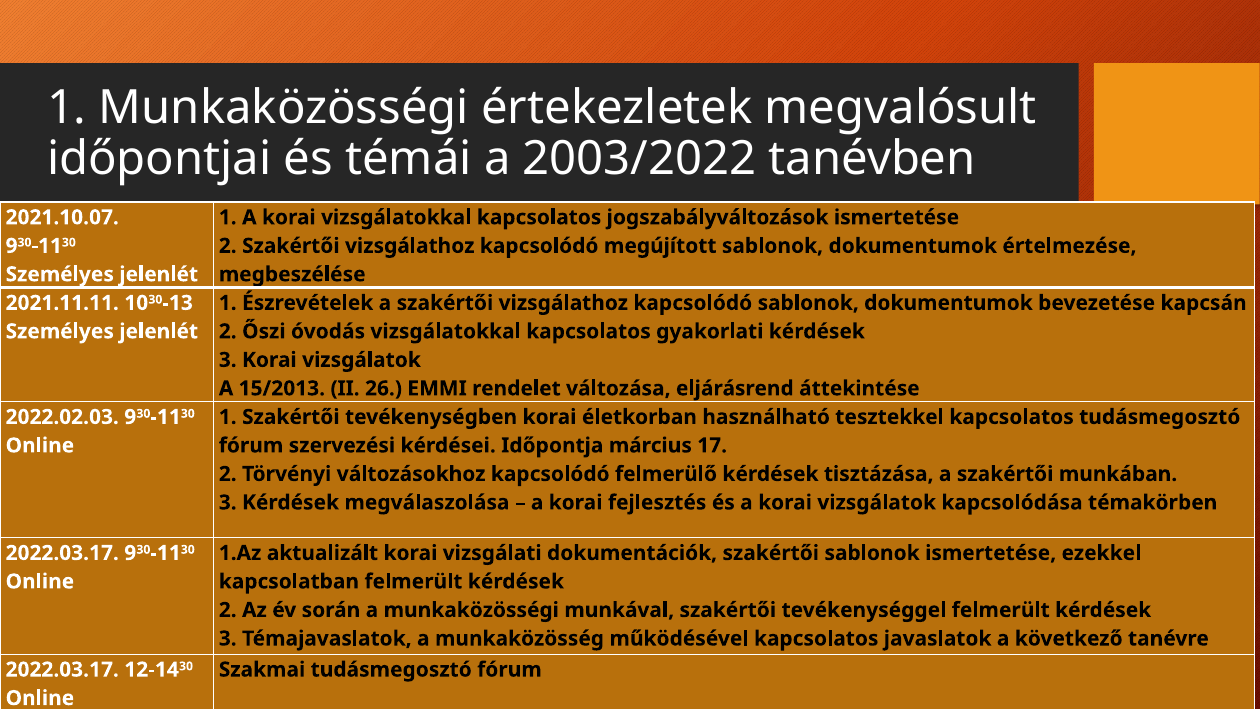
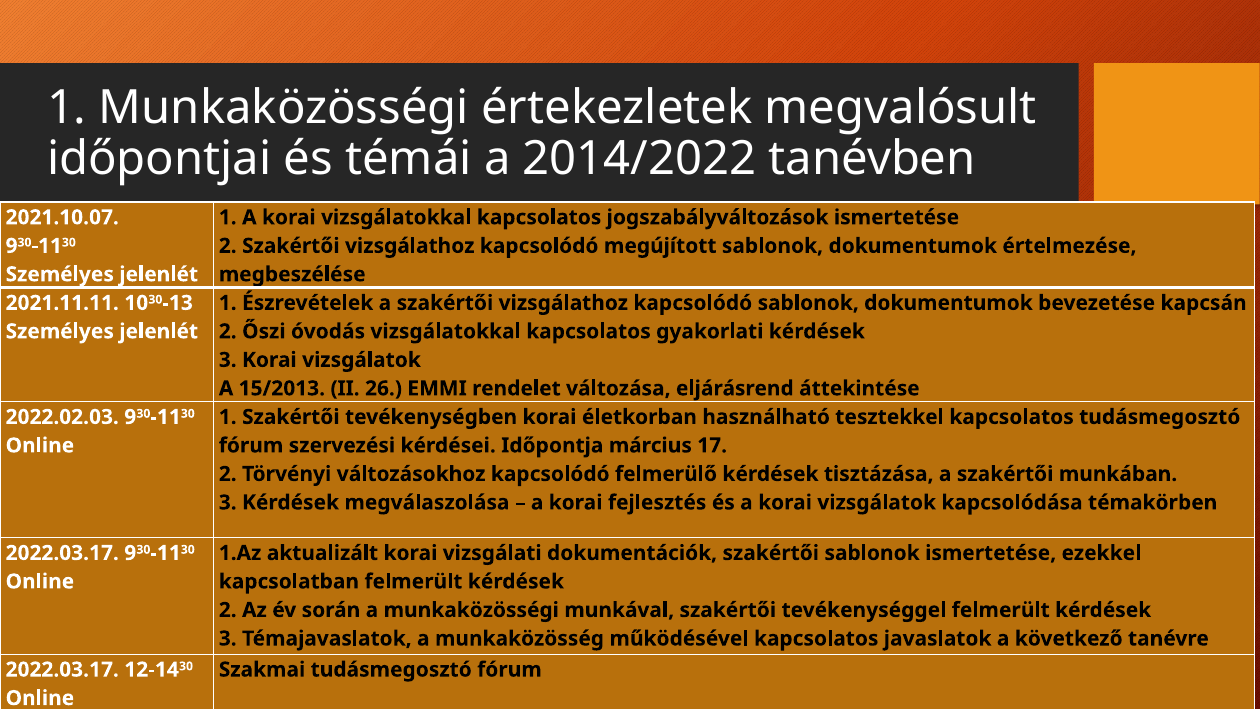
2003/2022: 2003/2022 -> 2014/2022 (640, 159)
